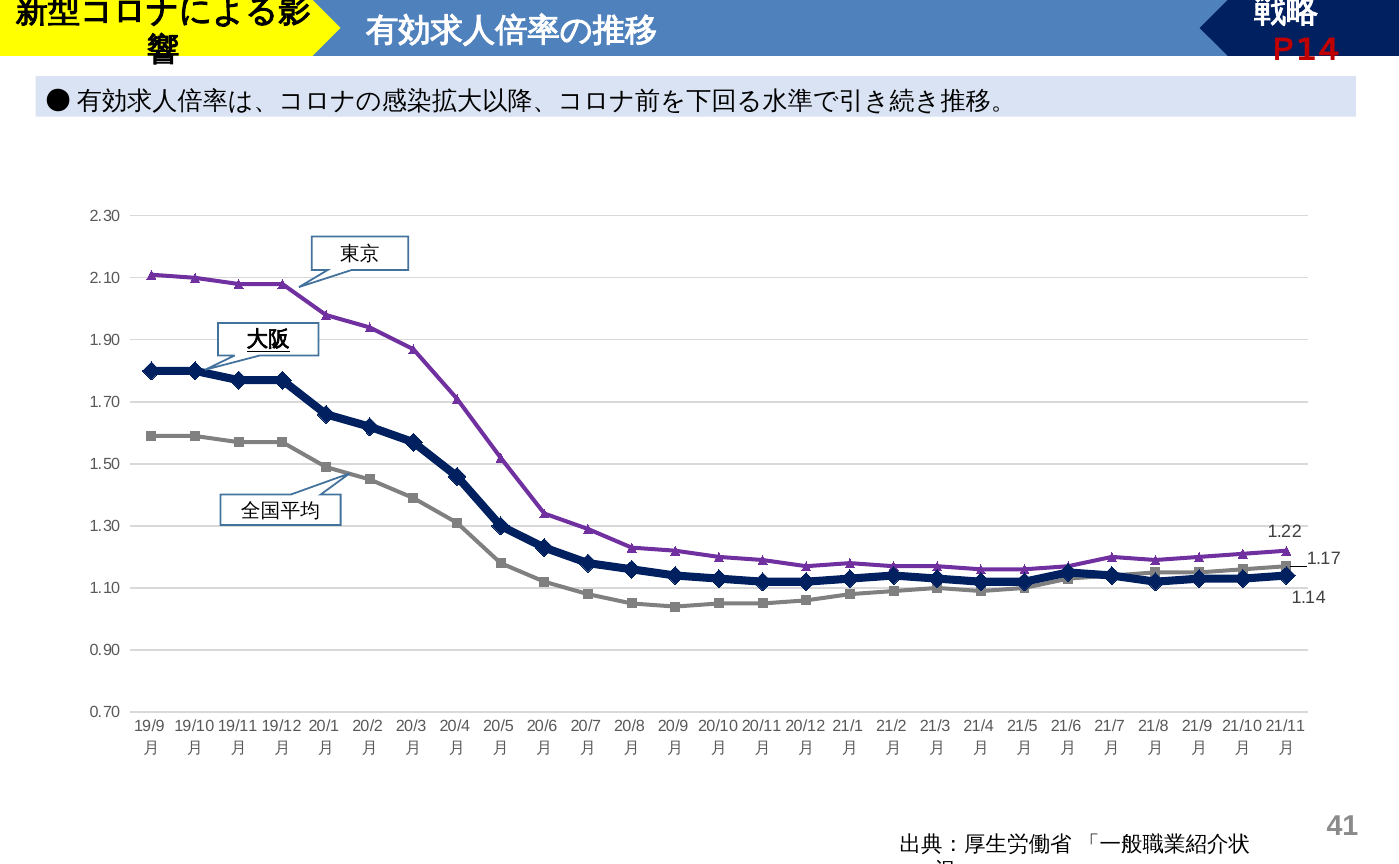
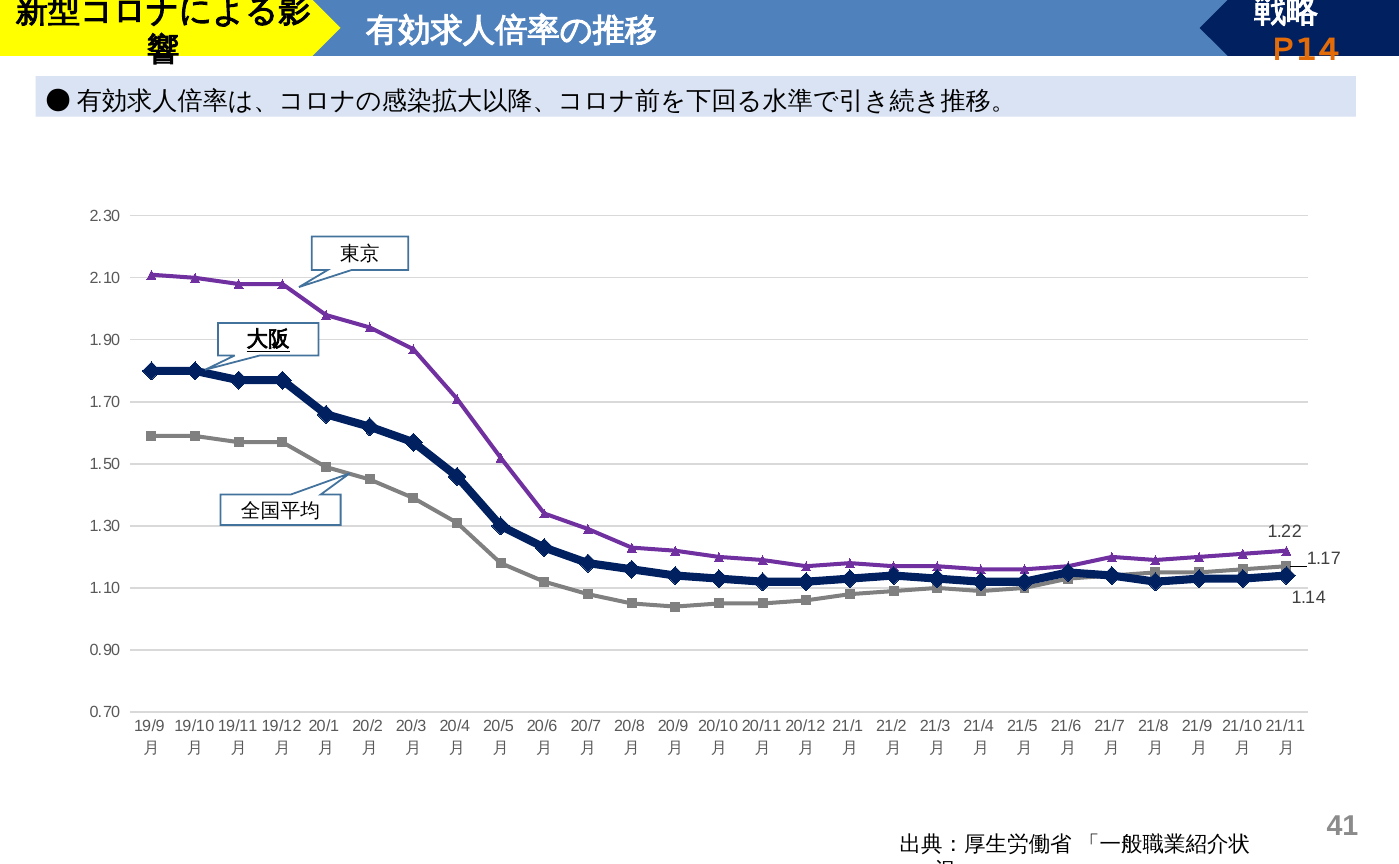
P14 colour: red -> orange (1306, 50)
